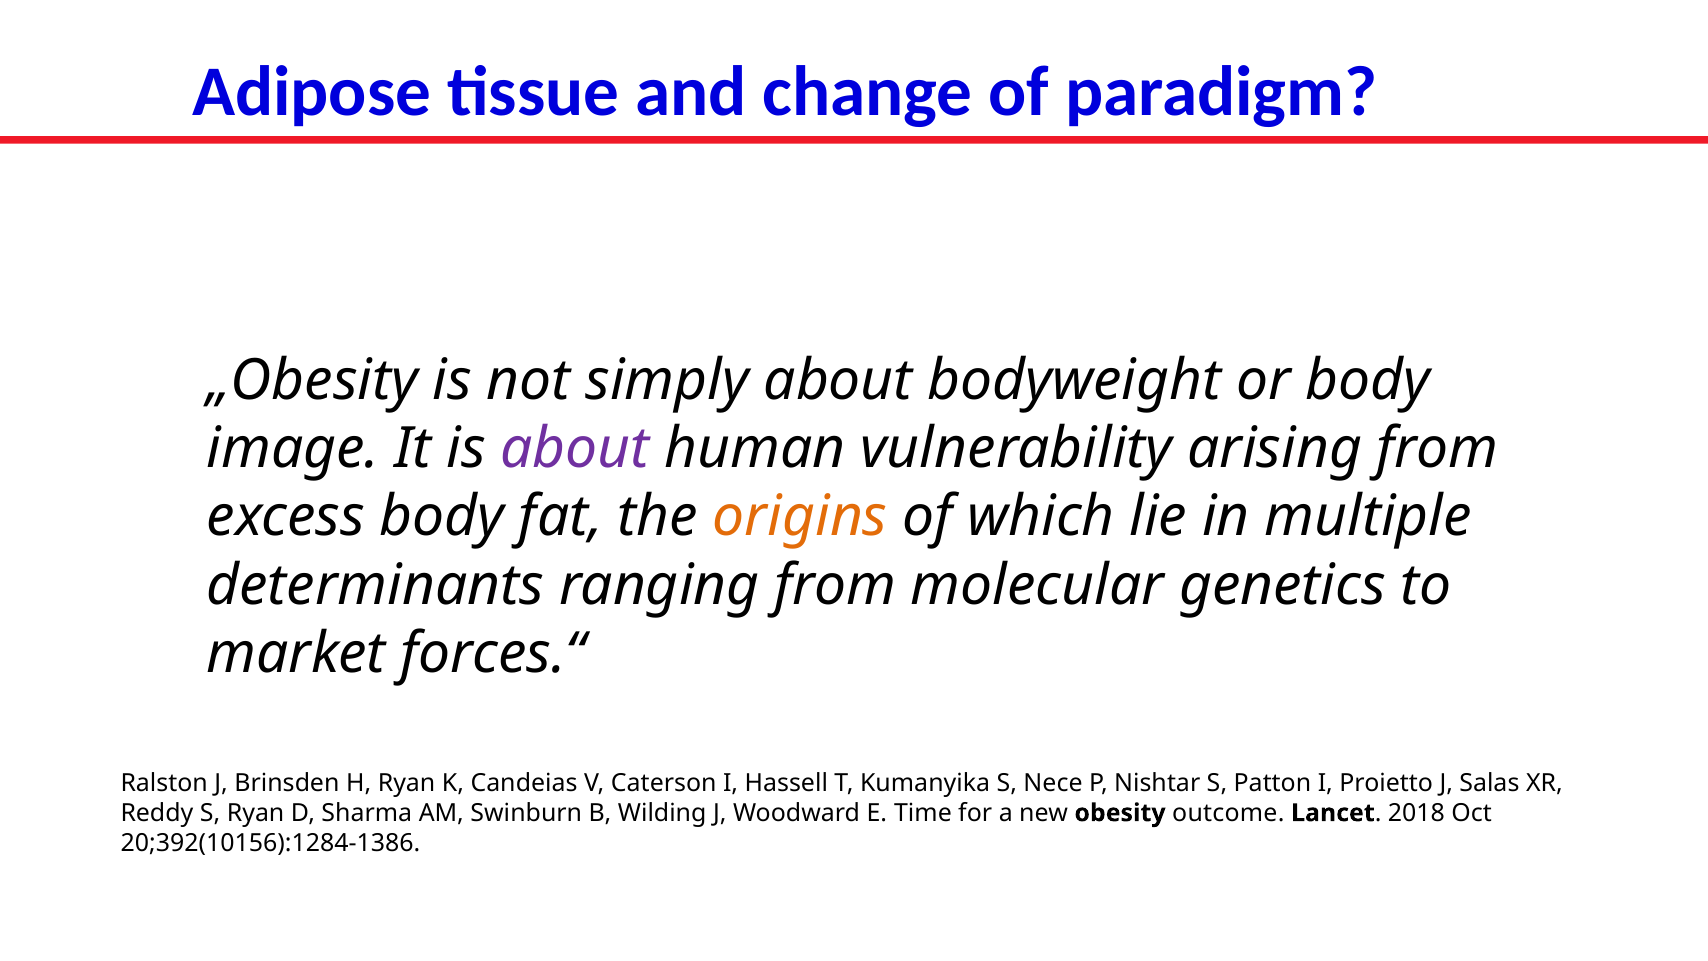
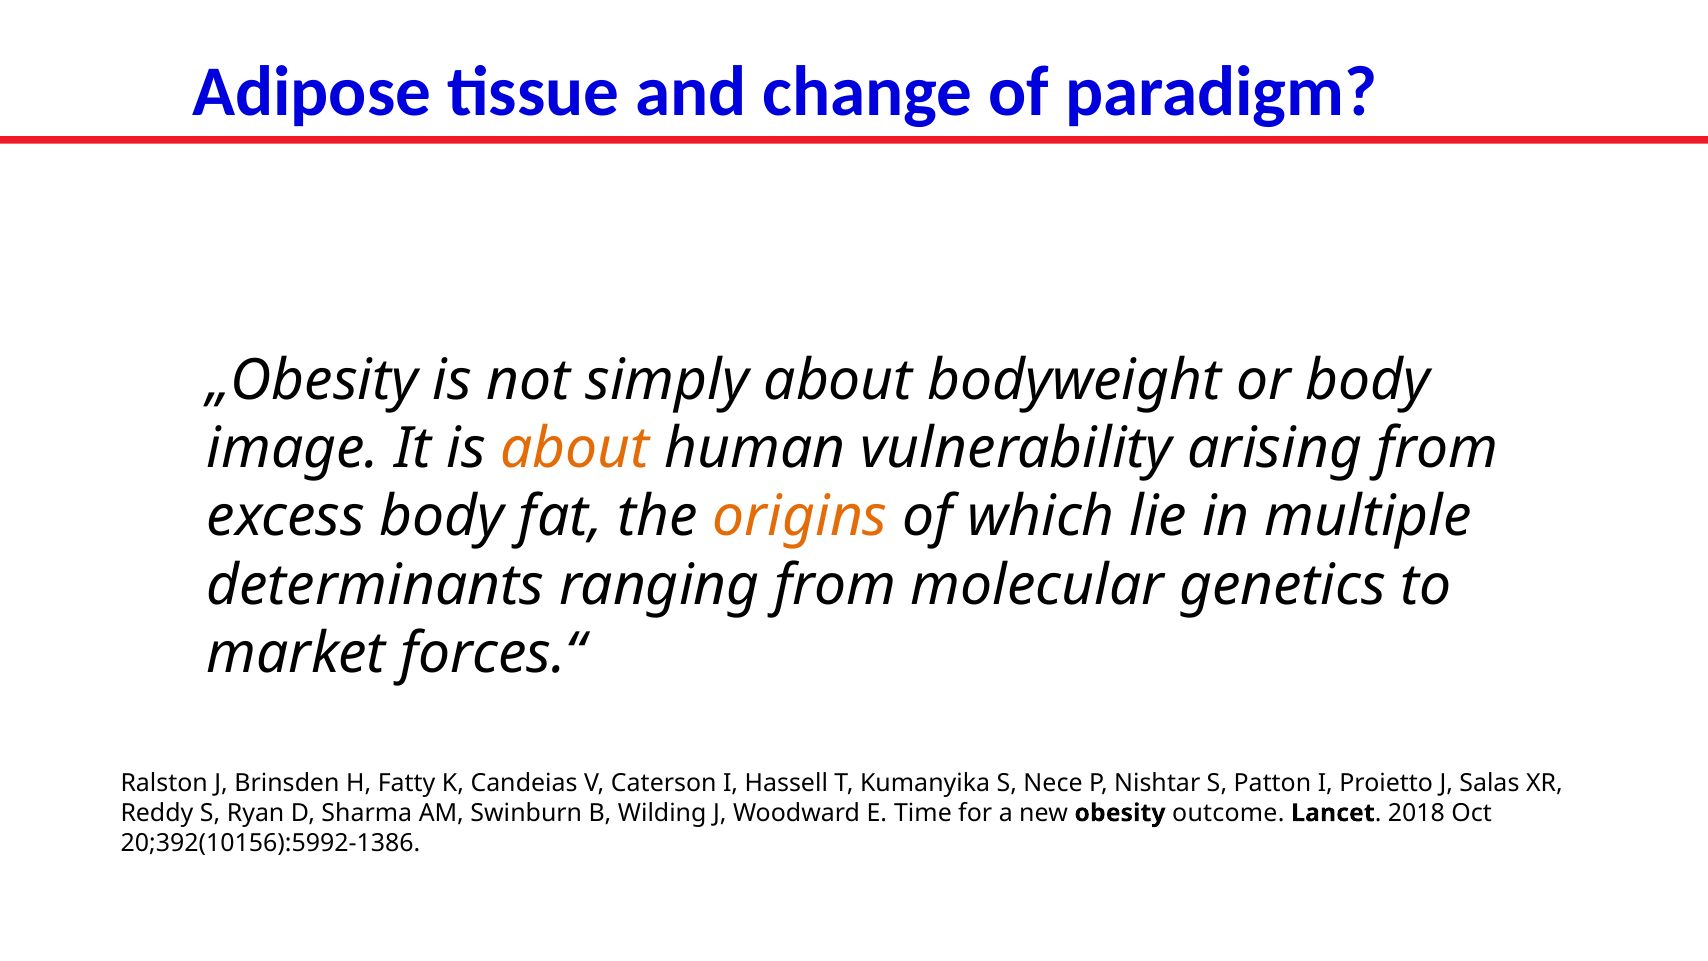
about colour: purple -> orange (575, 449)
H Ryan: Ryan -> Fatty (407, 783)
20;392(10156):1284-1386: 20;392(10156):1284-1386 -> 20;392(10156):5992-1386 (270, 843)
